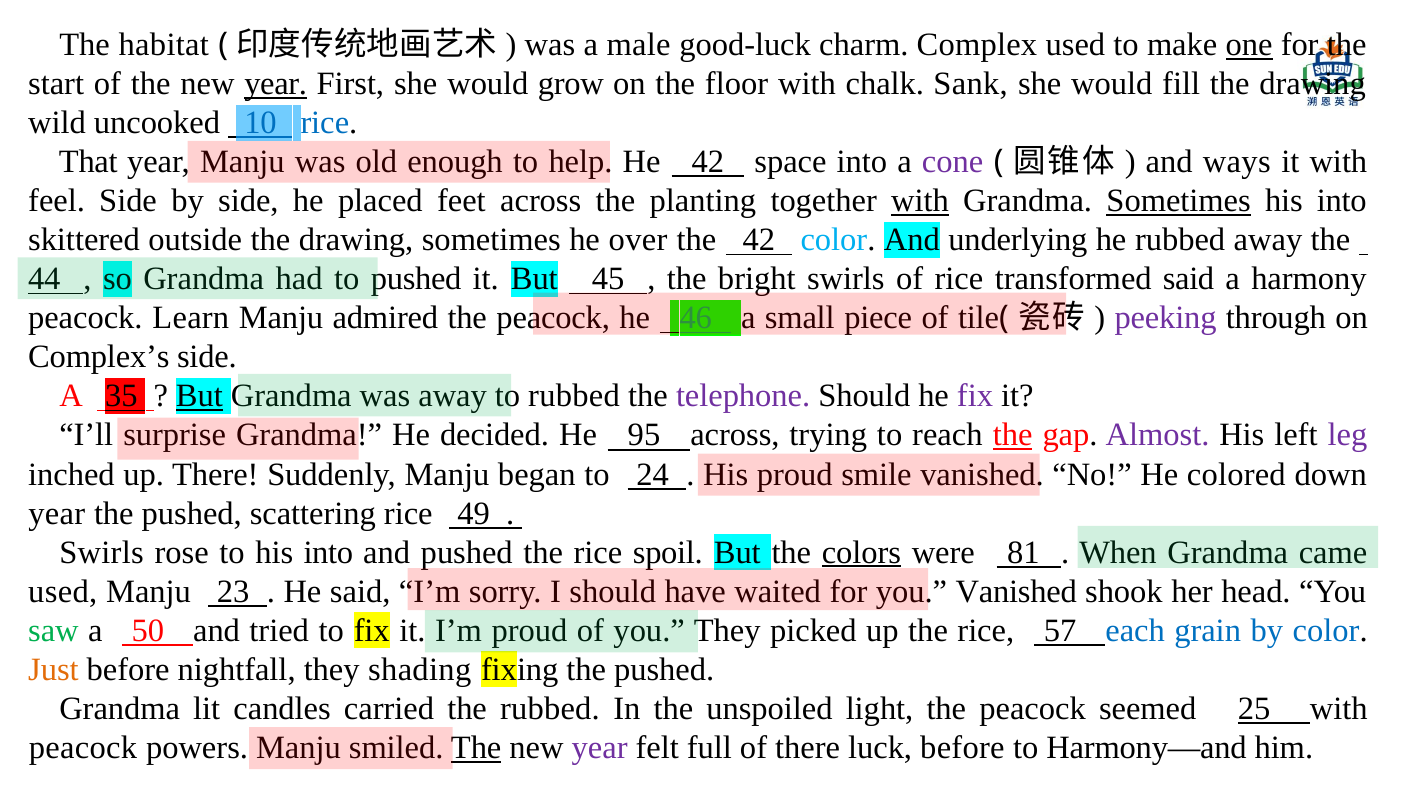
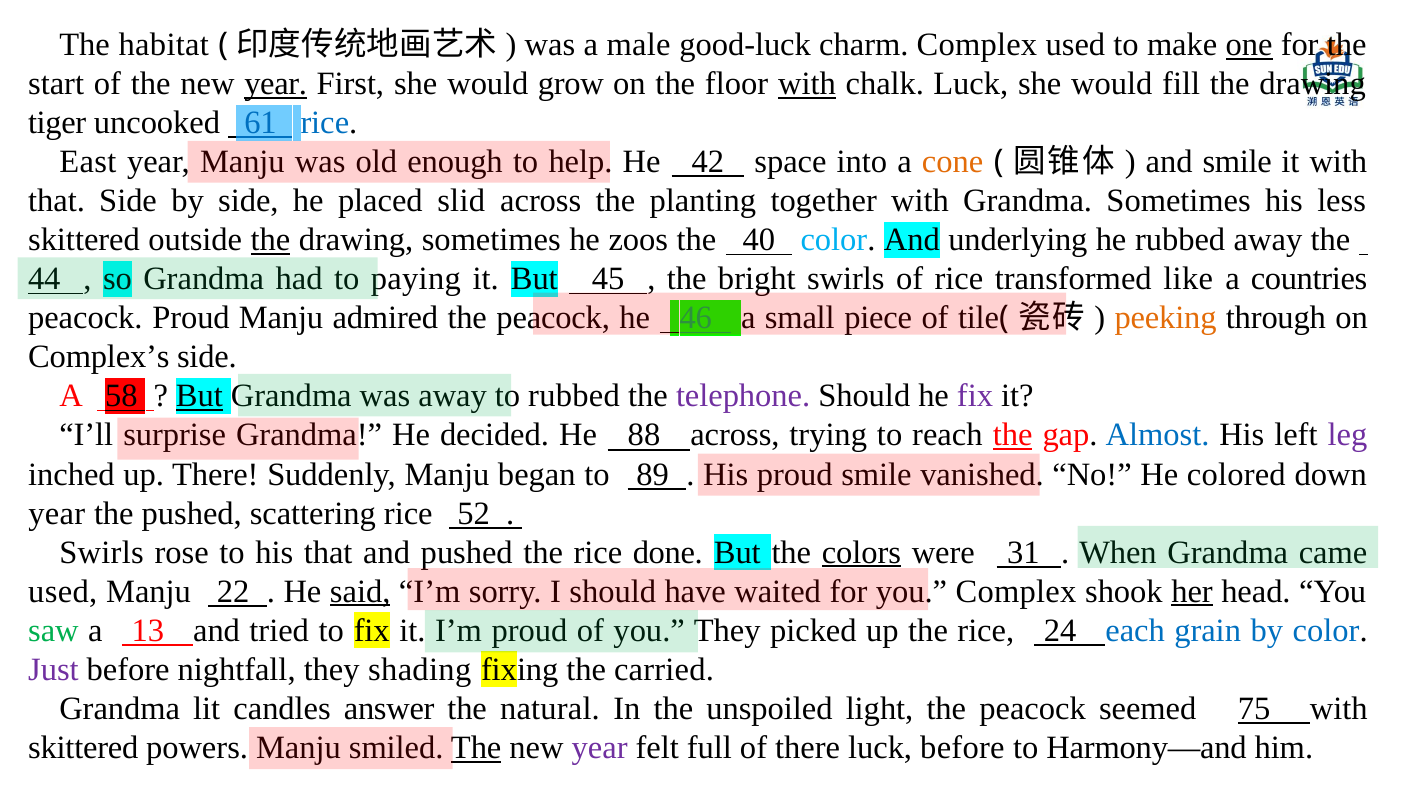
with underline: none -> present (807, 84)
chalk Sank: Sank -> Luck (971, 84)
wild: wild -> tiger (57, 123)
10: 10 -> 61 (261, 123)
That: That -> East (88, 162)
cone colour: purple -> orange (953, 162)
and ways: ways -> smile (1237, 162)
feel: feel -> that (57, 201)
feet: feet -> slid (461, 201)
with underline: present -> none (920, 201)
Sometimes underline: present -> none (1179, 201)
into: into -> less (1342, 201)
the underline: none -> present (271, 240)
over: over -> zoos (638, 240)
the 42: 42 -> 40 (759, 240)
pushed: pushed -> paying (416, 279)
transformed said: said -> like (1188, 279)
harmony: harmony -> countries (1309, 279)
peacock Learn: Learn -> Proud (191, 318)
peeking colour: purple -> orange (1166, 318)
35: 35 -> 58 (121, 396)
95: 95 -> 88 (644, 435)
Almost colour: purple -> blue (1158, 435)
24: 24 -> 89 (653, 474)
49: 49 -> 52 (474, 513)
to his into: into -> that (328, 552)
spoil: spoil -> done (668, 552)
81: 81 -> 31 (1023, 552)
23: 23 -> 22 (233, 591)
said underline: none -> present (360, 591)
Vanished: Vanished -> Complex (1016, 591)
her underline: none -> present (1192, 591)
50: 50 -> 13 (148, 630)
57: 57 -> 24 (1060, 630)
Just colour: orange -> purple (53, 669)
fixing the pushed: pushed -> carried (664, 669)
carried: carried -> answer (389, 708)
the rubbed: rubbed -> natural (550, 708)
25: 25 -> 75 (1254, 708)
peacock: peacock -> skittered (83, 747)
